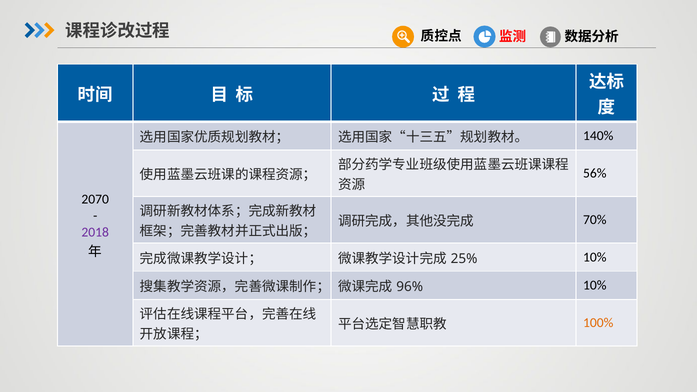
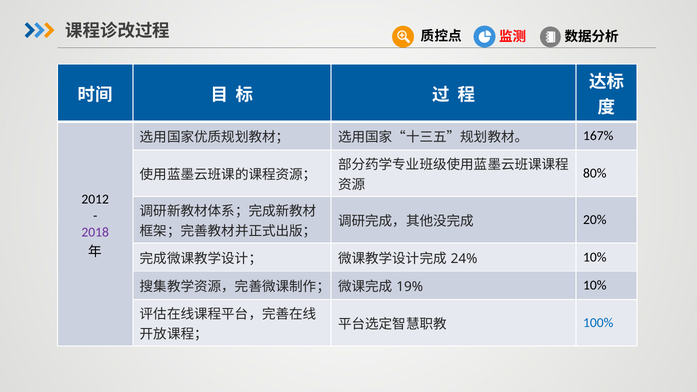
140%: 140% -> 167% (598, 136)
56%: 56% -> 80% (595, 173)
2070: 2070 -> 2012 (95, 199)
70%: 70% -> 20% (595, 220)
25%: 25% -> 24% (464, 259)
96%: 96% -> 19% (410, 287)
100% colour: orange -> blue (598, 323)
